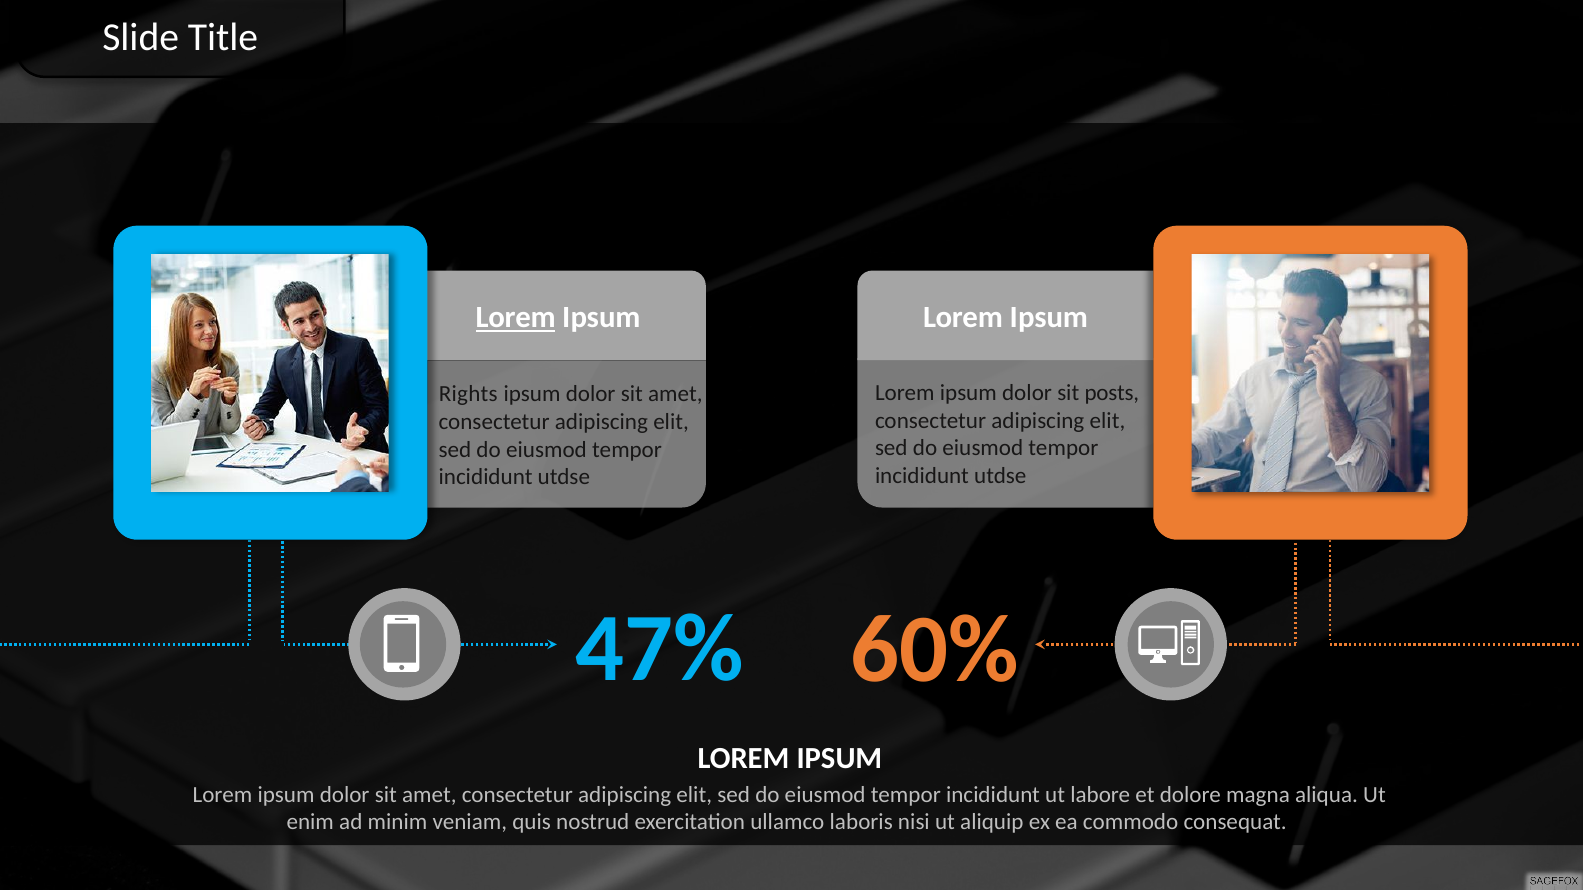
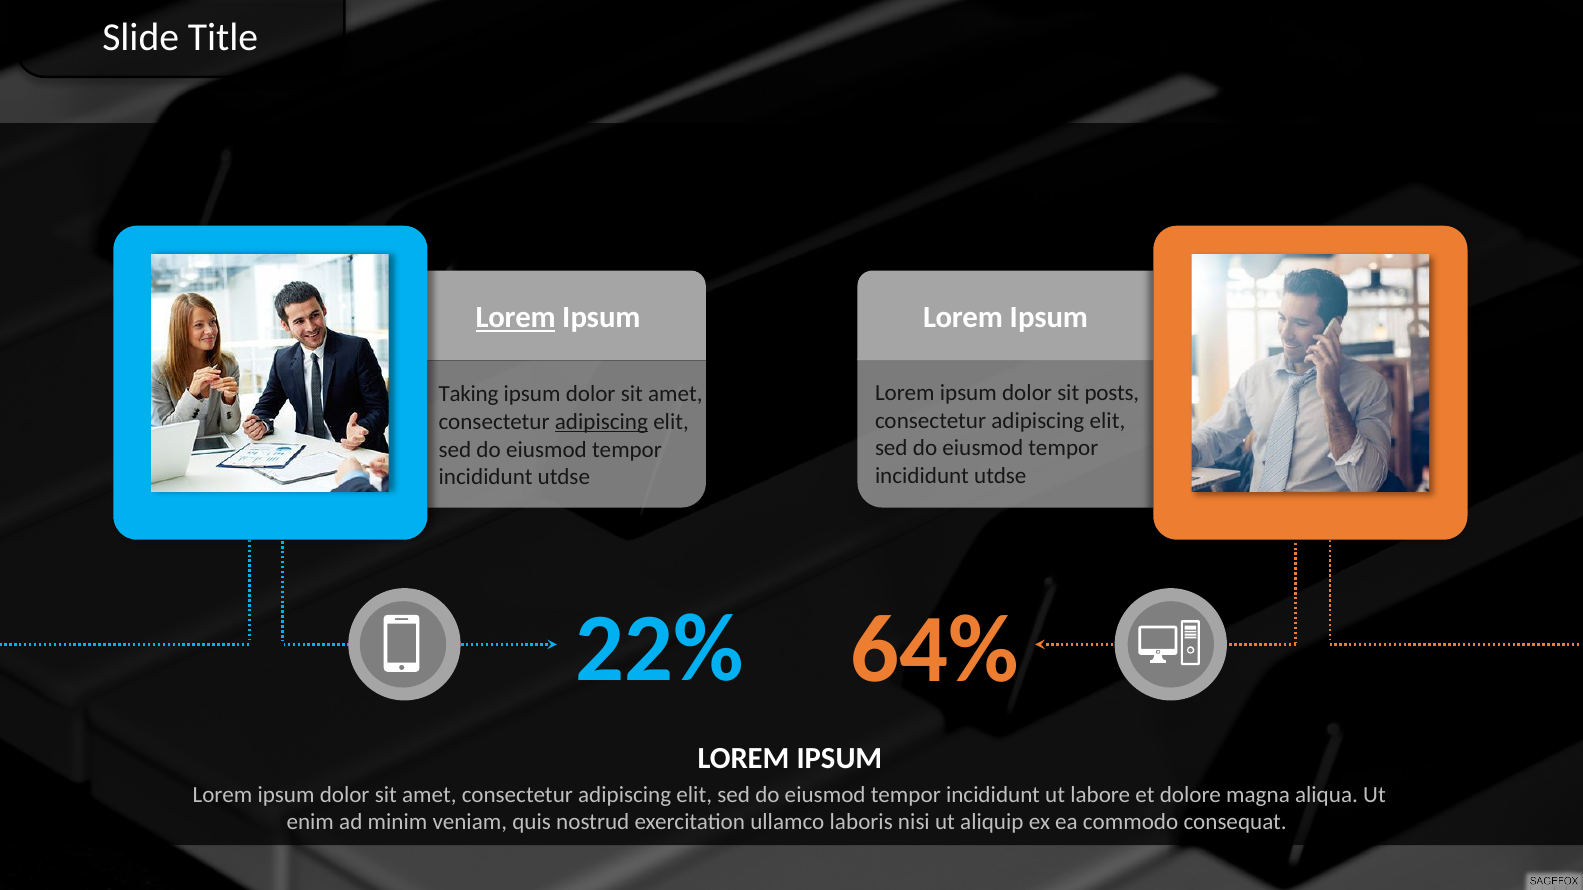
Rights: Rights -> Taking (469, 394)
adipiscing underline: none -> present (601, 422)
47%: 47% -> 22% (660, 649)
60%: 60% -> 64% (935, 650)
